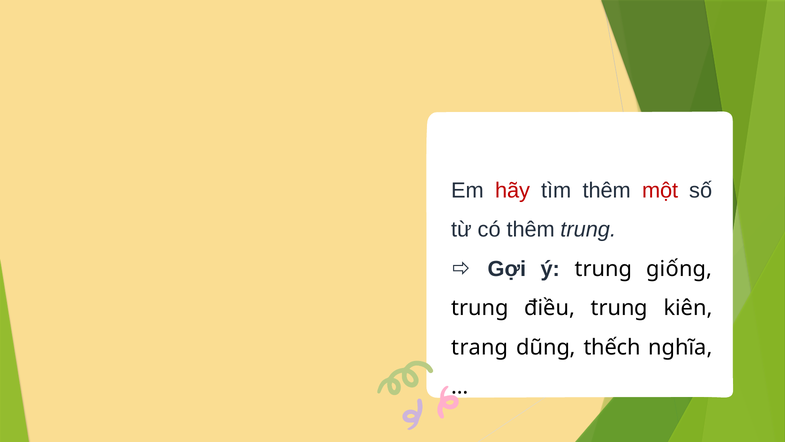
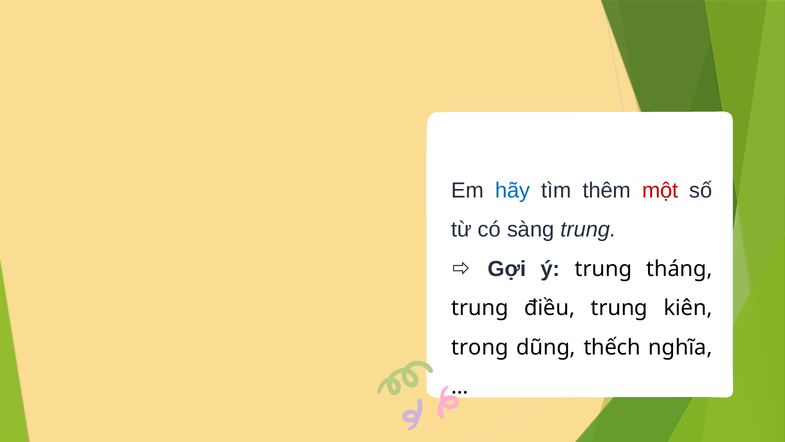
hãy colour: red -> blue (513, 190)
có thêm: thêm -> sàng (531, 229)
giống: giống -> tháng (679, 269)
trang: trang -> trọng (480, 347)
